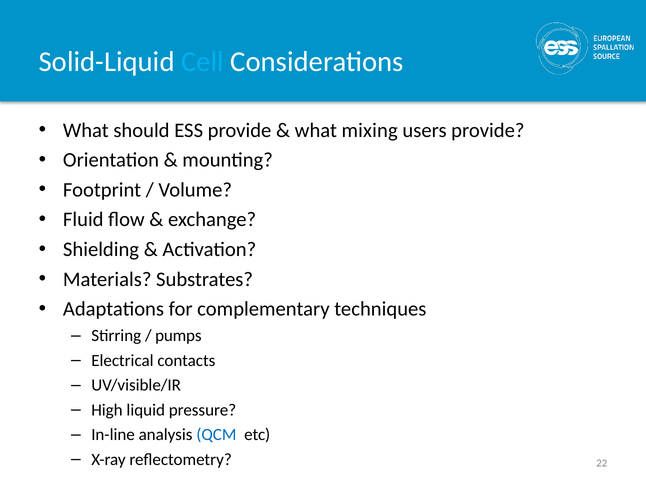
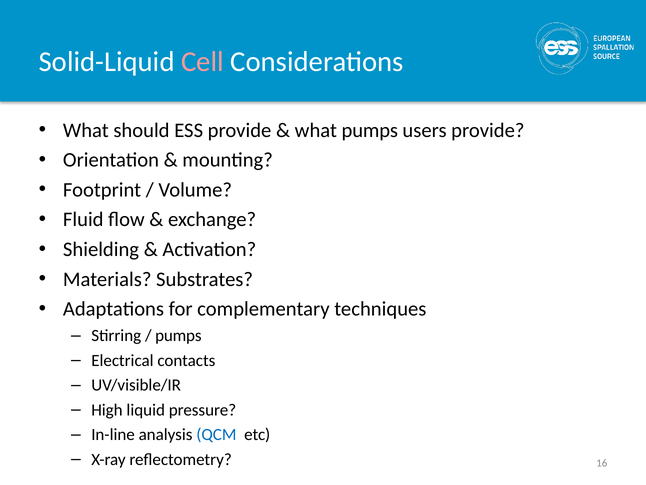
Cell colour: light blue -> pink (203, 62)
what mixing: mixing -> pumps (370, 130)
22: 22 -> 16 (602, 463)
